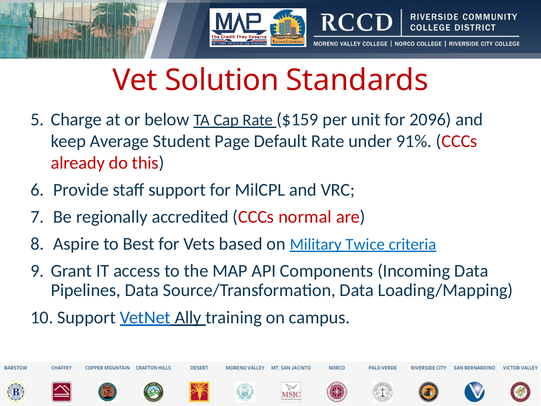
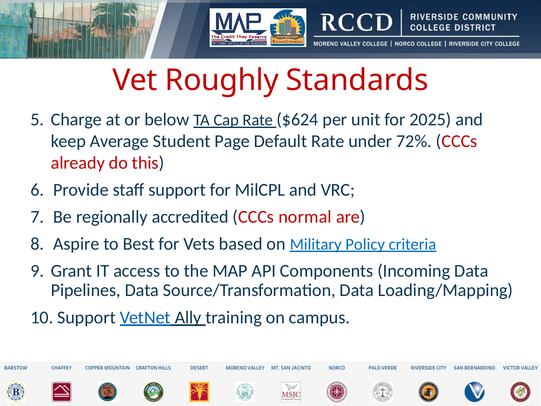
Solution: Solution -> Roughly (222, 80)
$159: $159 -> $624 (297, 120)
2096: 2096 -> 2025 (430, 120)
91%: 91% -> 72% (414, 141)
Twice: Twice -> Policy (365, 244)
